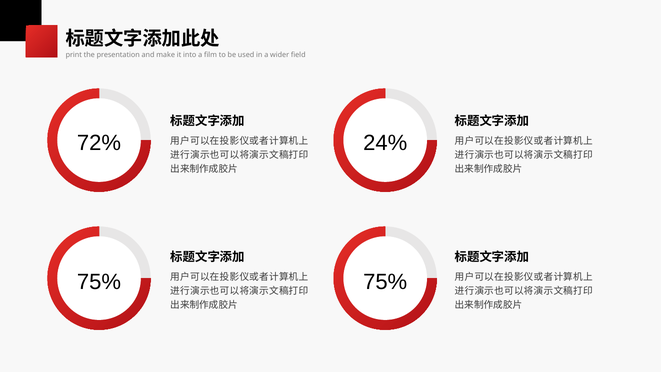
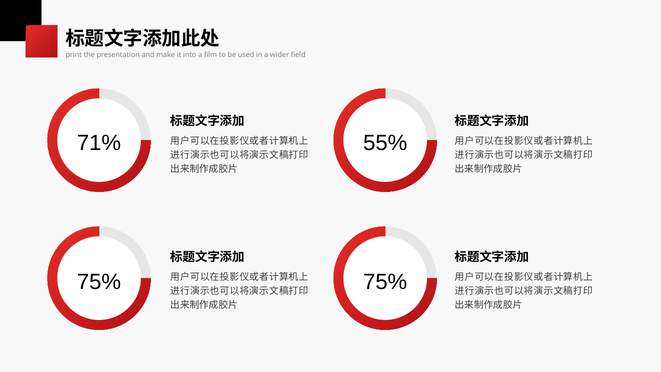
72%: 72% -> 71% (99, 143)
24%: 24% -> 55% (385, 143)
